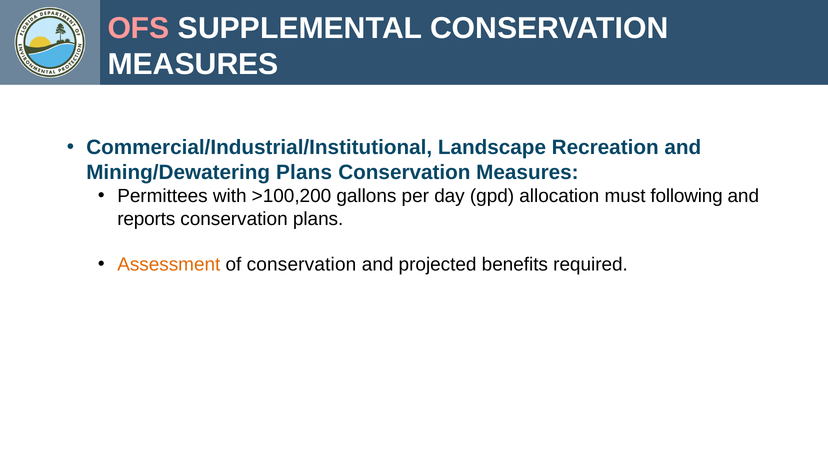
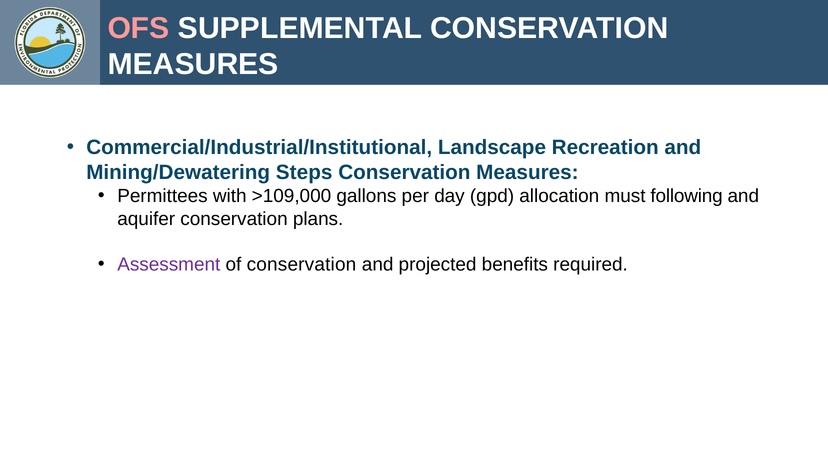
Mining/Dewatering Plans: Plans -> Steps (304, 172)
>100,200: >100,200 -> >109,000 (291, 196)
reports: reports -> aquifer (146, 219)
Assessment colour: orange -> purple (169, 264)
